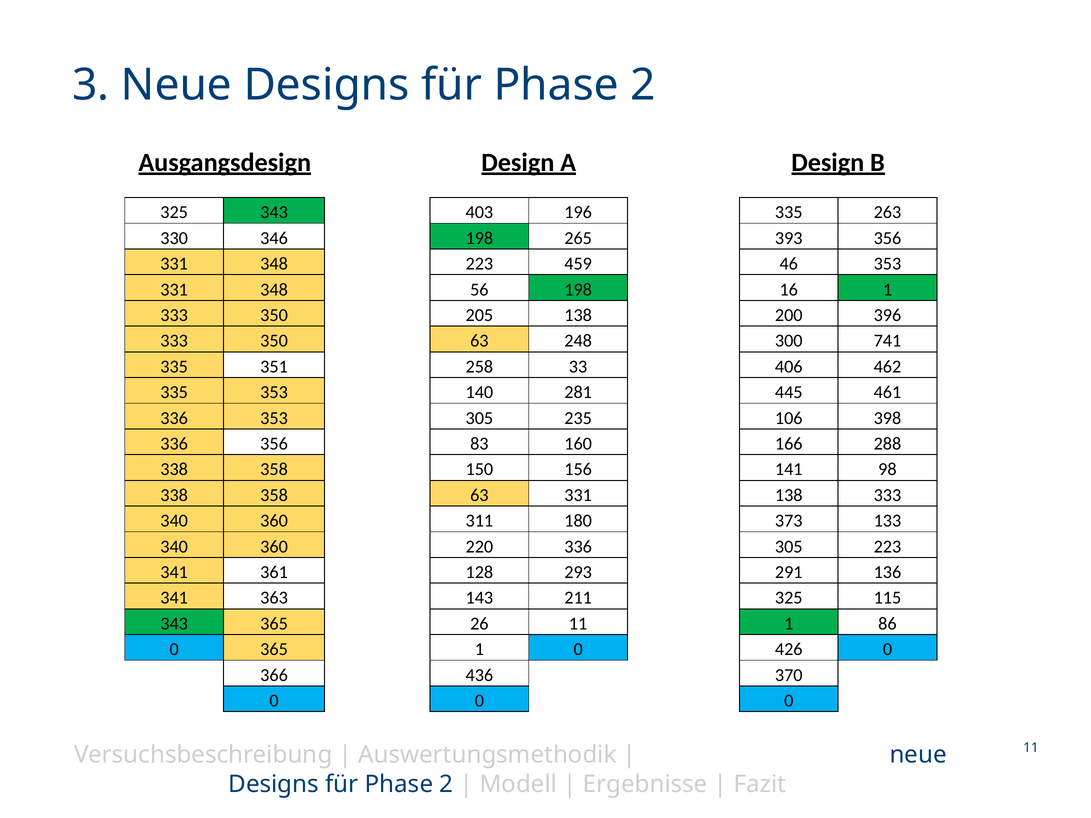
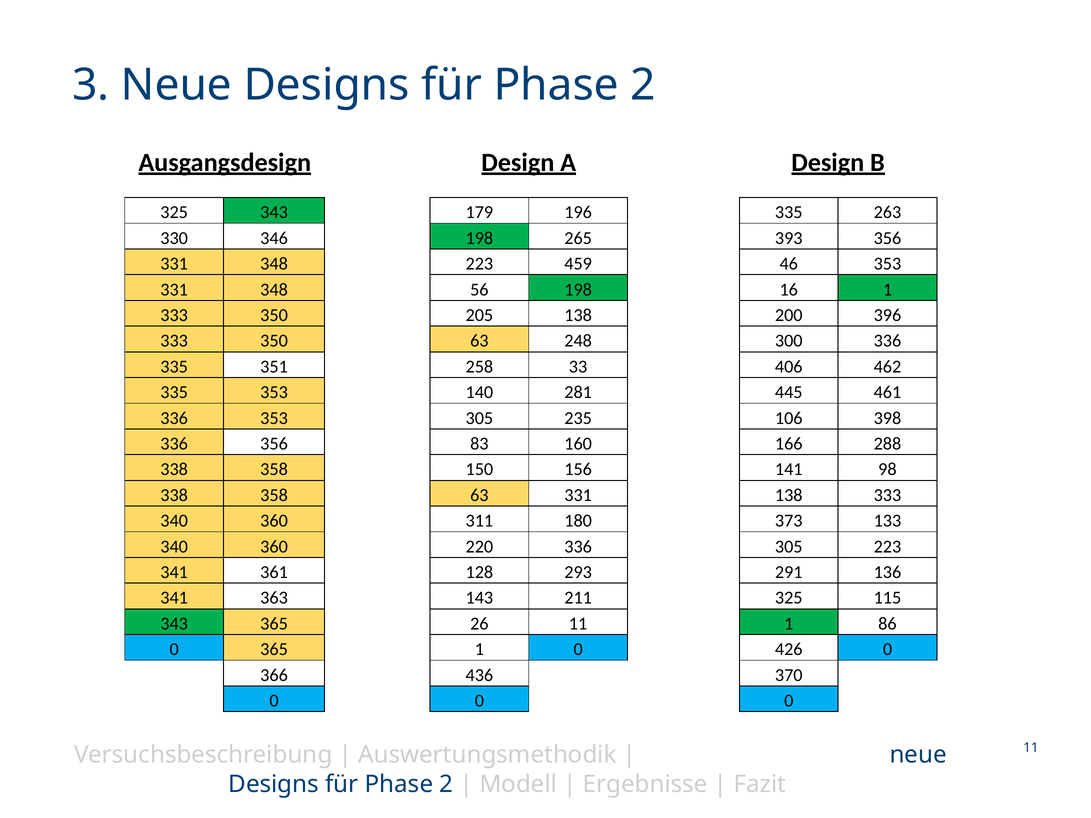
403: 403 -> 179 (479, 212)
300 741: 741 -> 336 (887, 341)
